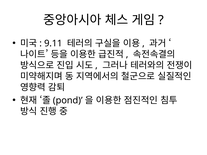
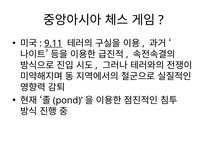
9.11 underline: none -> present (53, 43)
